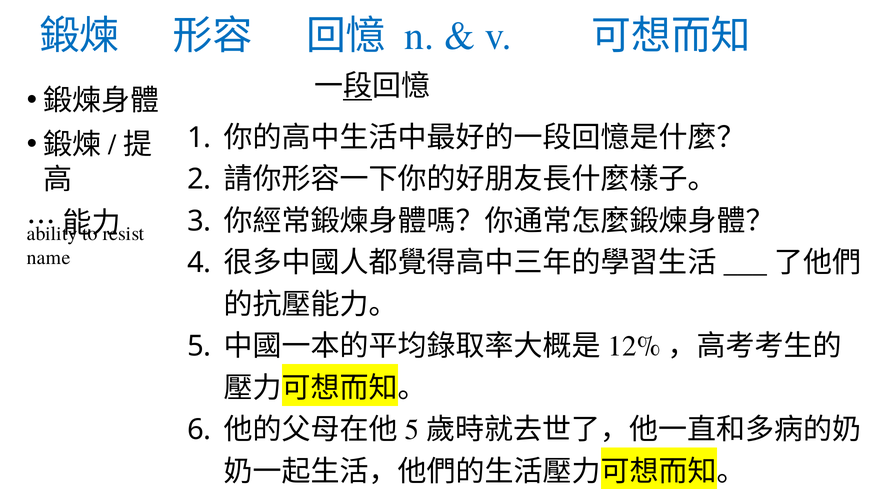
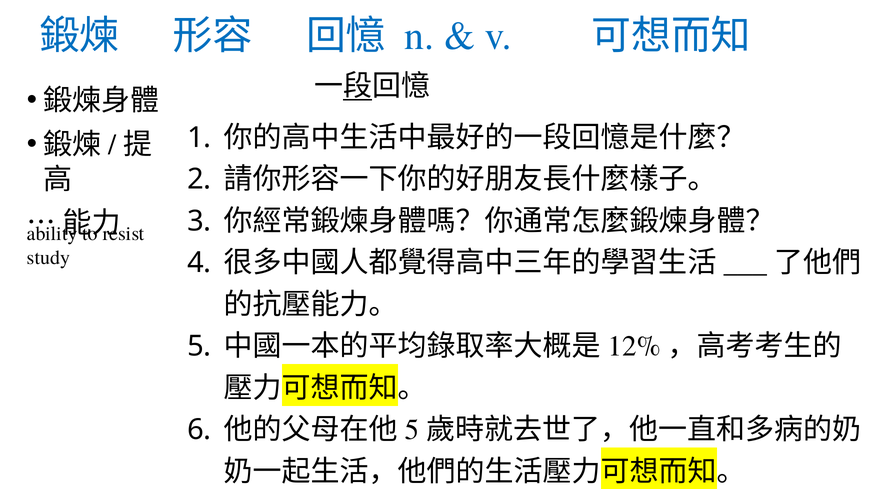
name: name -> study (49, 257)
